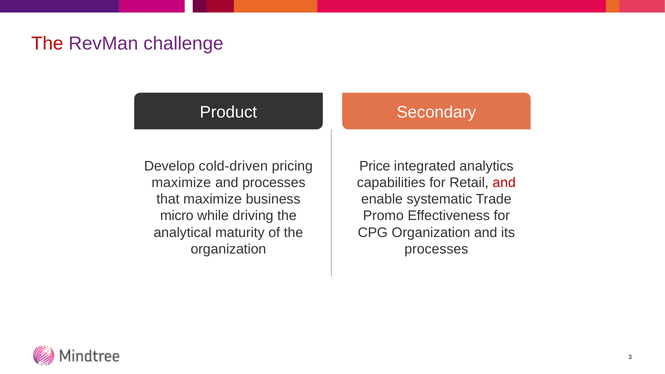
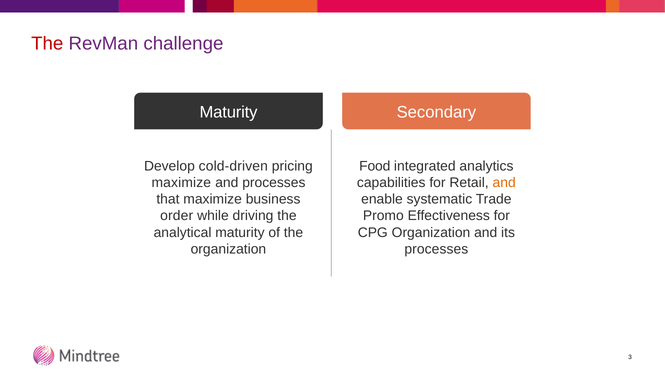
Product: Product -> Maturity (229, 112)
Price: Price -> Food (375, 166)
and colour: red -> orange (504, 183)
micro: micro -> order (177, 216)
